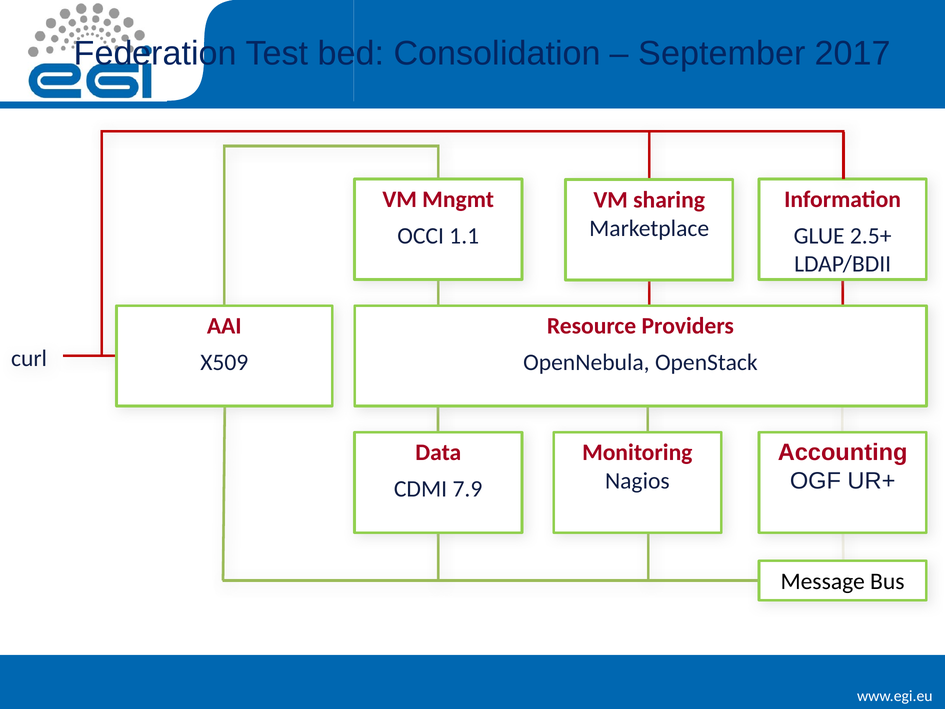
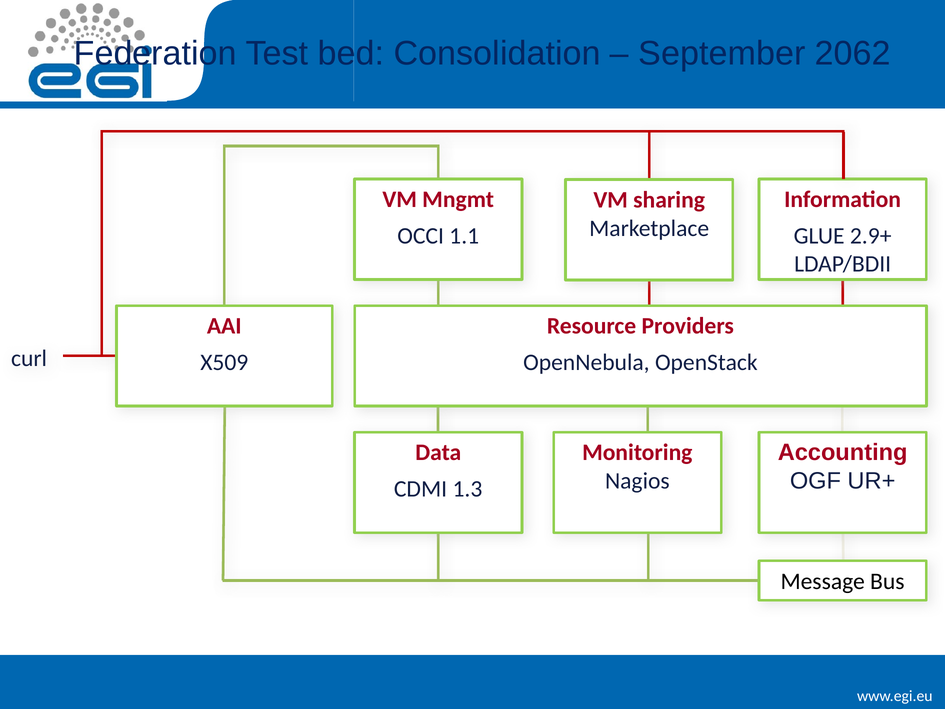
2017: 2017 -> 2062 (853, 54)
2.5+: 2.5+ -> 2.9+ (871, 236)
7.9: 7.9 -> 1.3 (467, 489)
